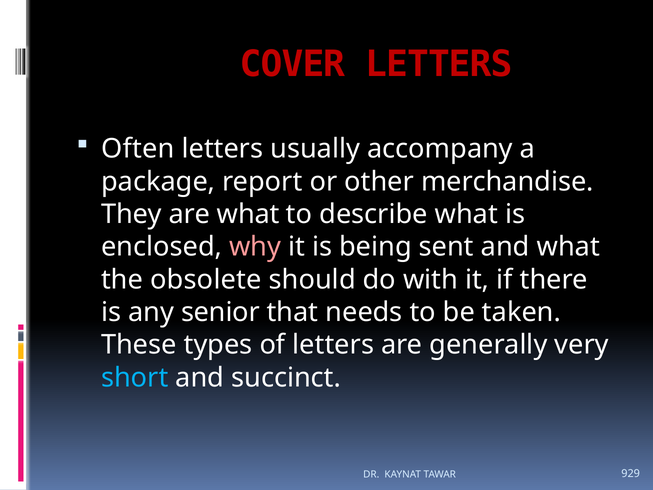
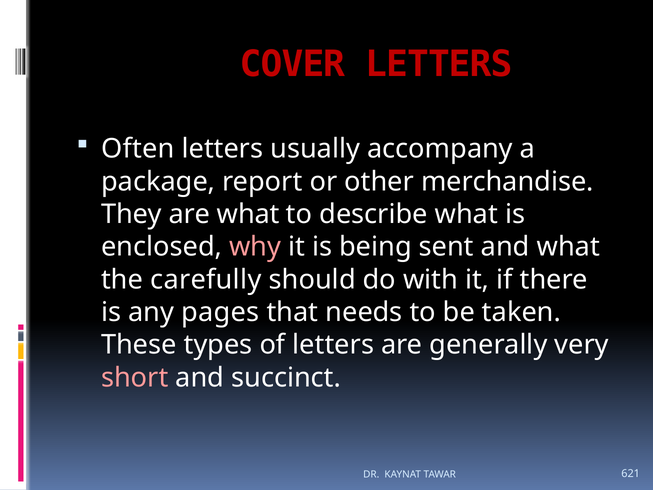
obsolete: obsolete -> carefully (206, 279)
senior: senior -> pages (220, 312)
short colour: light blue -> pink (135, 377)
929: 929 -> 621 (631, 474)
